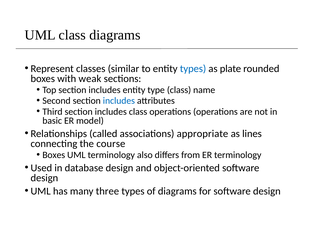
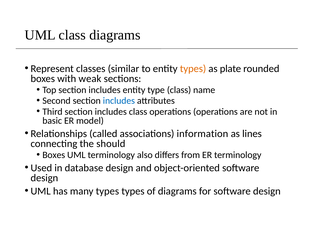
types colour: blue -> orange (193, 69)
appropriate: appropriate -> information (202, 134)
course: course -> should (111, 144)
many three: three -> types (107, 192)
